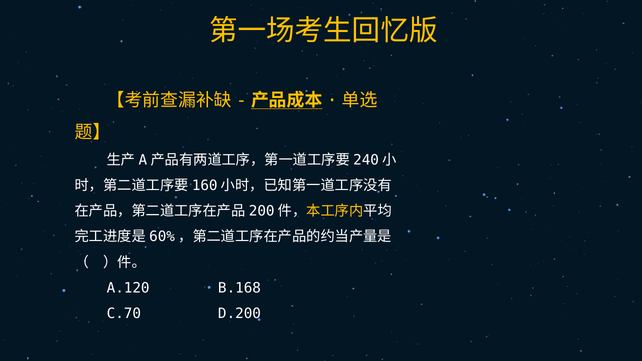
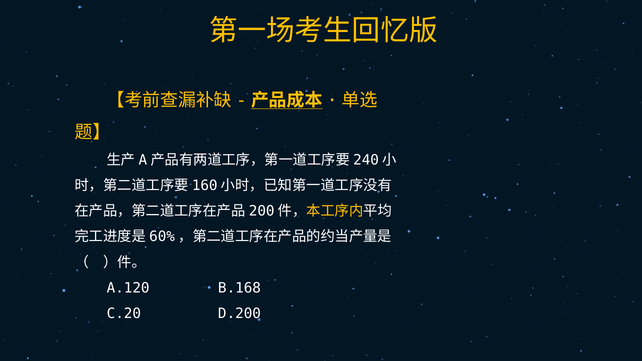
C.70: C.70 -> C.20 (124, 314)
